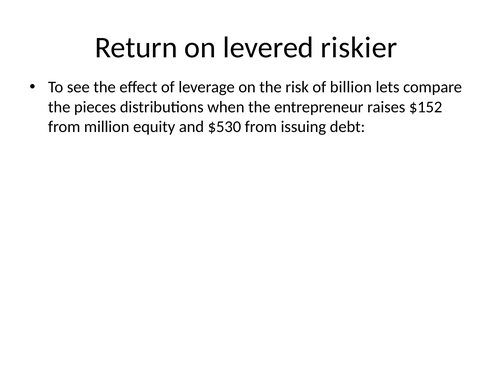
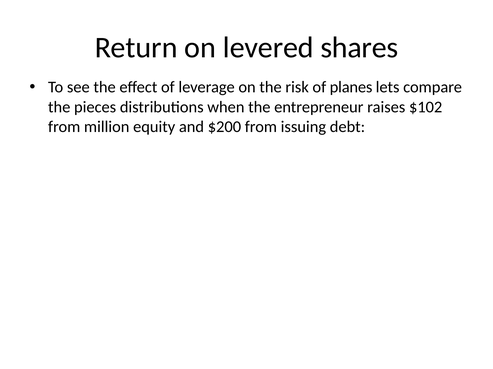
riskier: riskier -> shares (359, 48)
billion: billion -> planes (351, 87)
$152: $152 -> $102 (426, 107)
$530: $530 -> $200 (224, 127)
